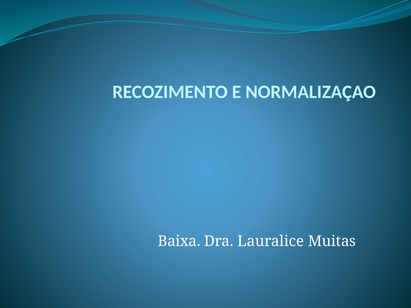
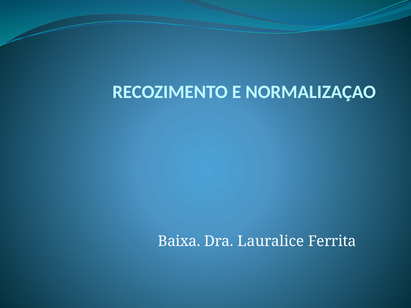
Muitas: Muitas -> Ferrita (332, 241)
